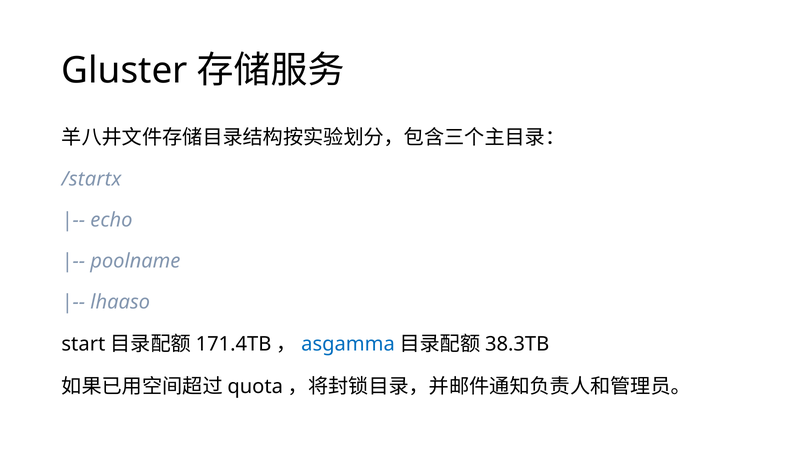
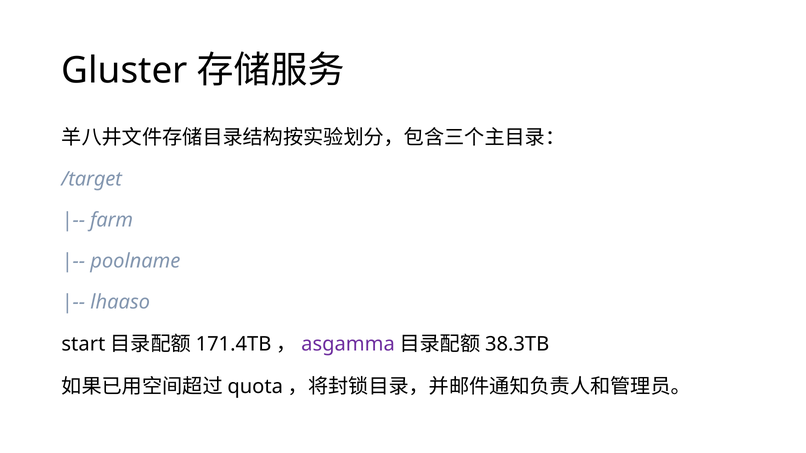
/startx: /startx -> /target (92, 179)
echo: echo -> farm (112, 220)
asgamma colour: blue -> purple (348, 345)
